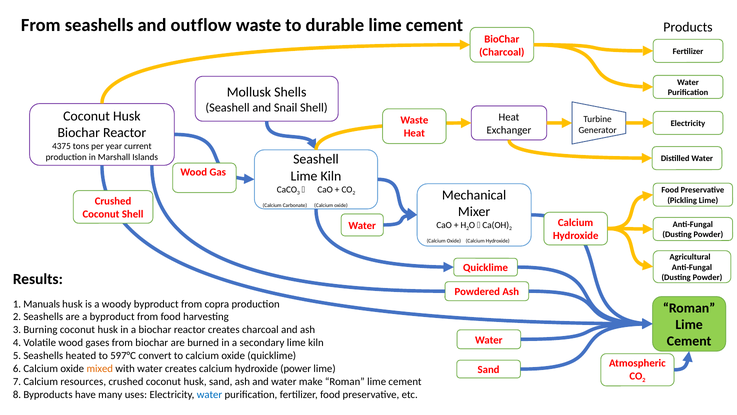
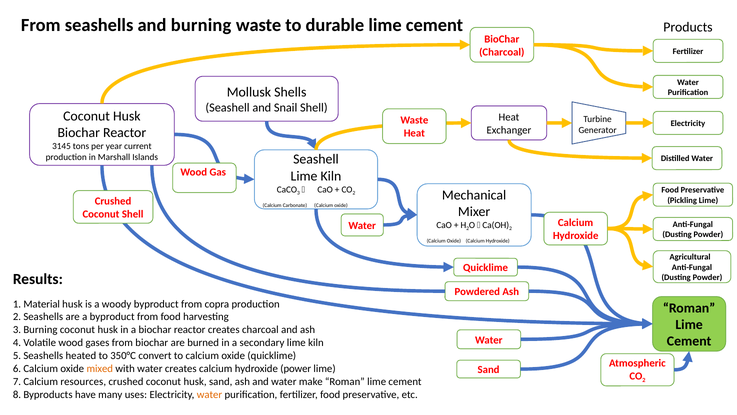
and outflow: outflow -> burning (201, 25)
4375: 4375 -> 3145 (61, 146)
Manuals: Manuals -> Material (42, 304)
597°C: 597°C -> 350°C (123, 355)
water colour: blue -> orange (209, 394)
